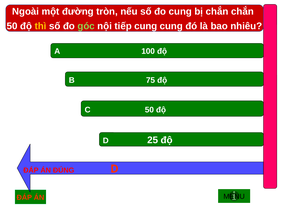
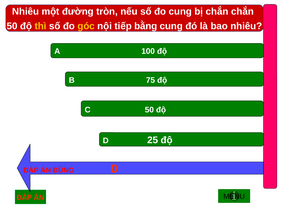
Ngoài: Ngoài -> Nhiêu (26, 12)
góc colour: light green -> yellow (86, 26)
tiếp cung: cung -> bằng (146, 26)
